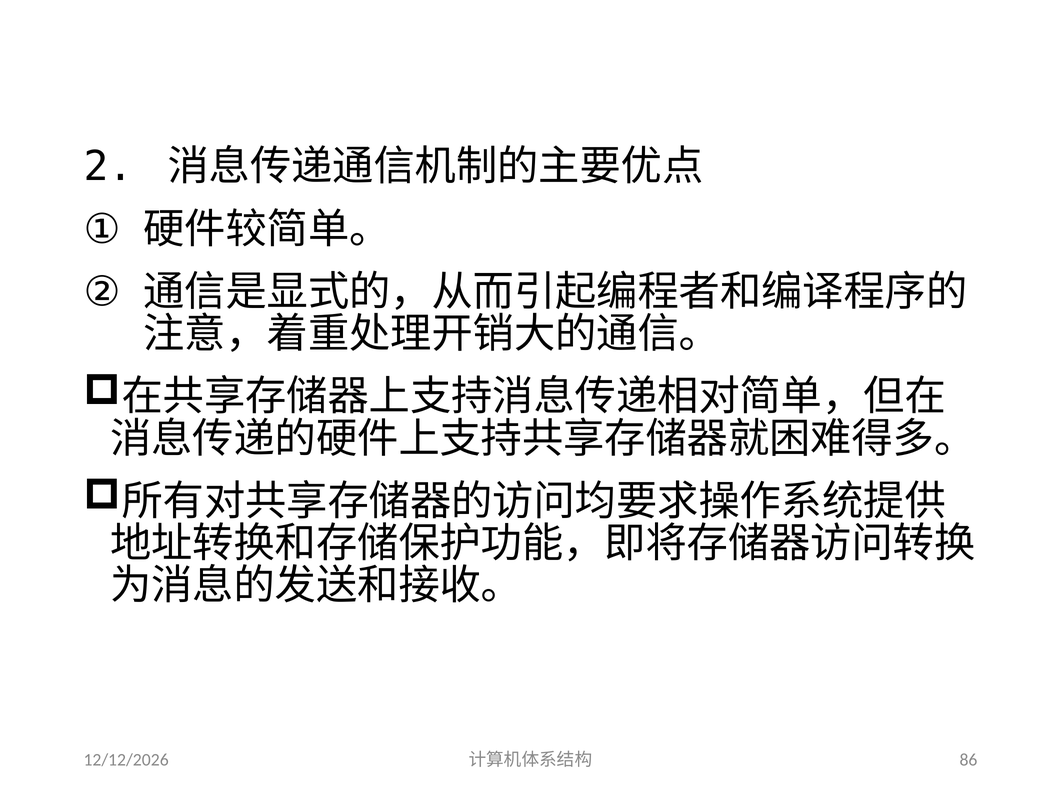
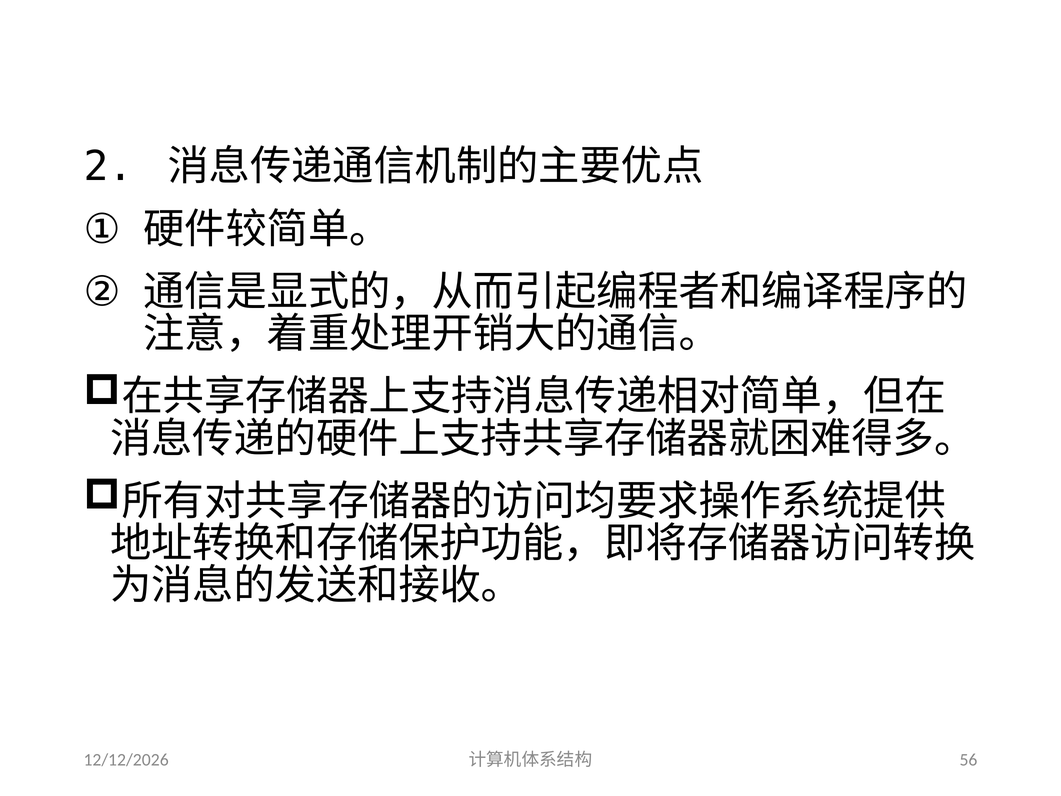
86: 86 -> 56 (968, 760)
